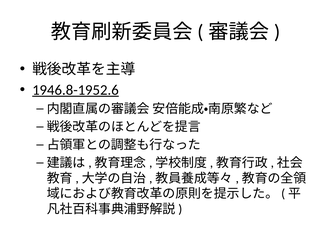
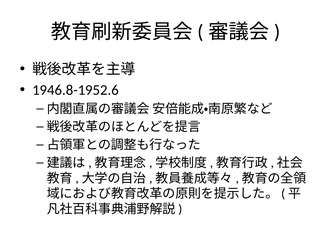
1946.8-1952.6 underline: present -> none (76, 90)
